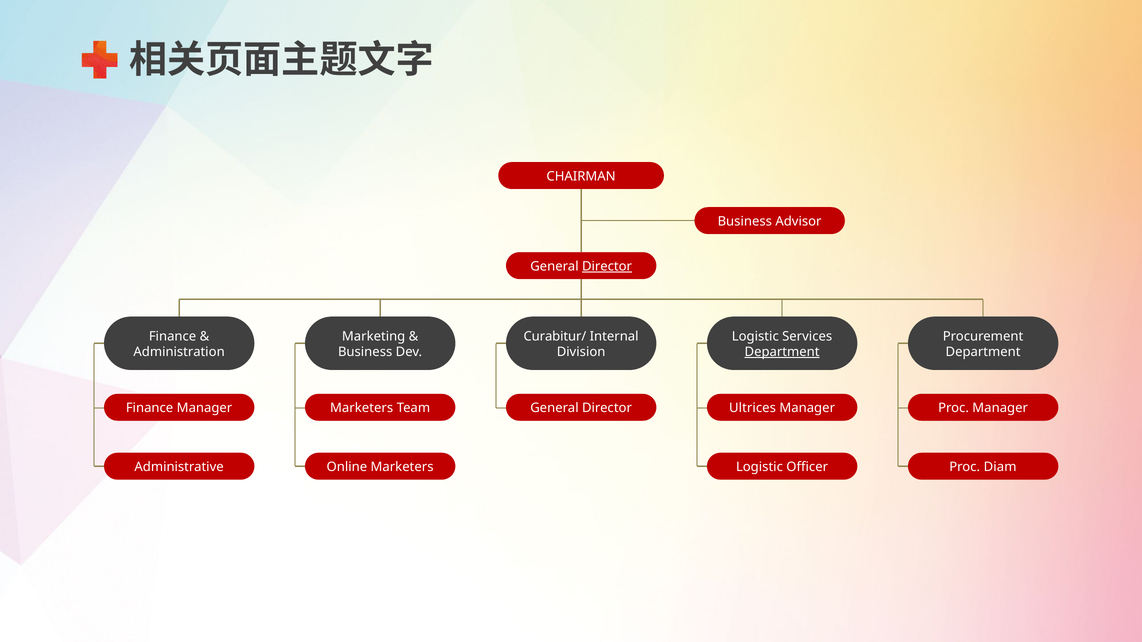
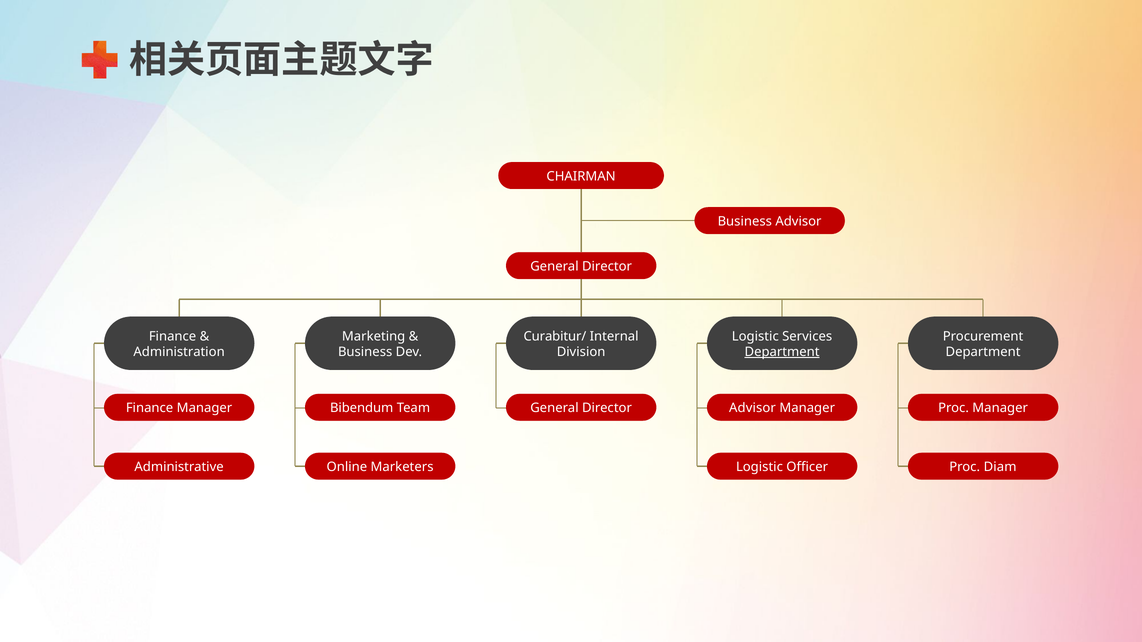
Director underline: present -> none (607, 267)
Marketers: Marketers -> Bibendum (362, 408)
Ultrices: Ultrices -> Advisor (752, 408)
